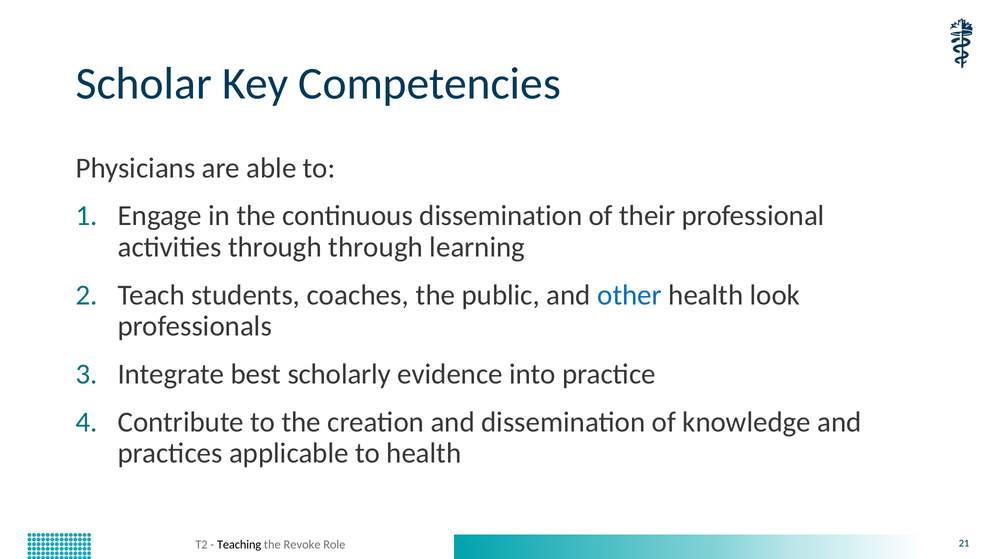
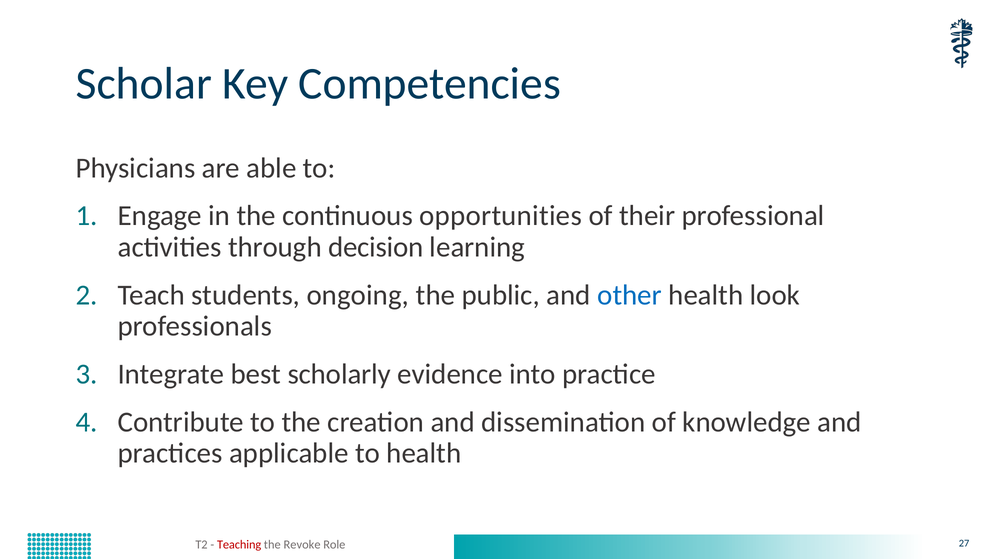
continuous dissemination: dissemination -> opportunities (501, 216)
through through: through -> decision (376, 247)
coaches: coaches -> ongoing (358, 295)
Teaching colour: black -> red (239, 545)
21: 21 -> 27 (964, 543)
